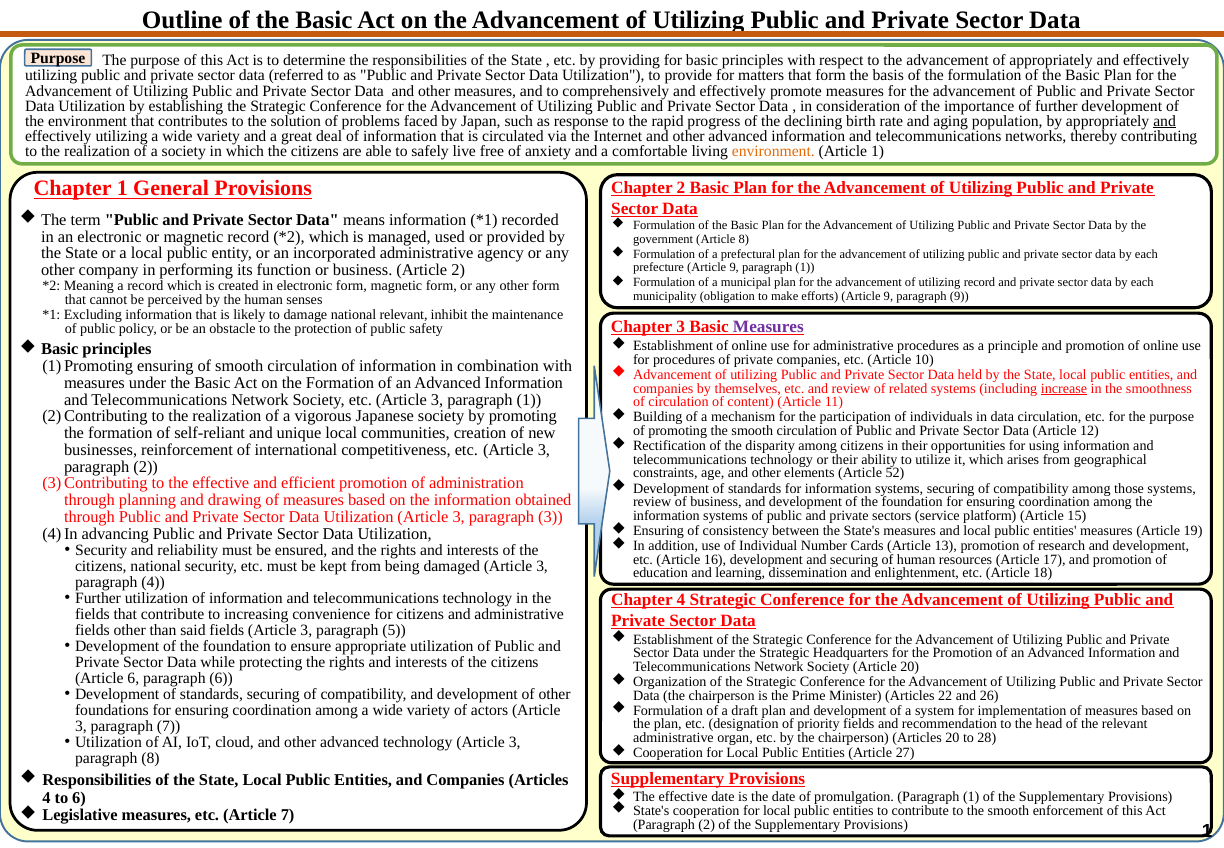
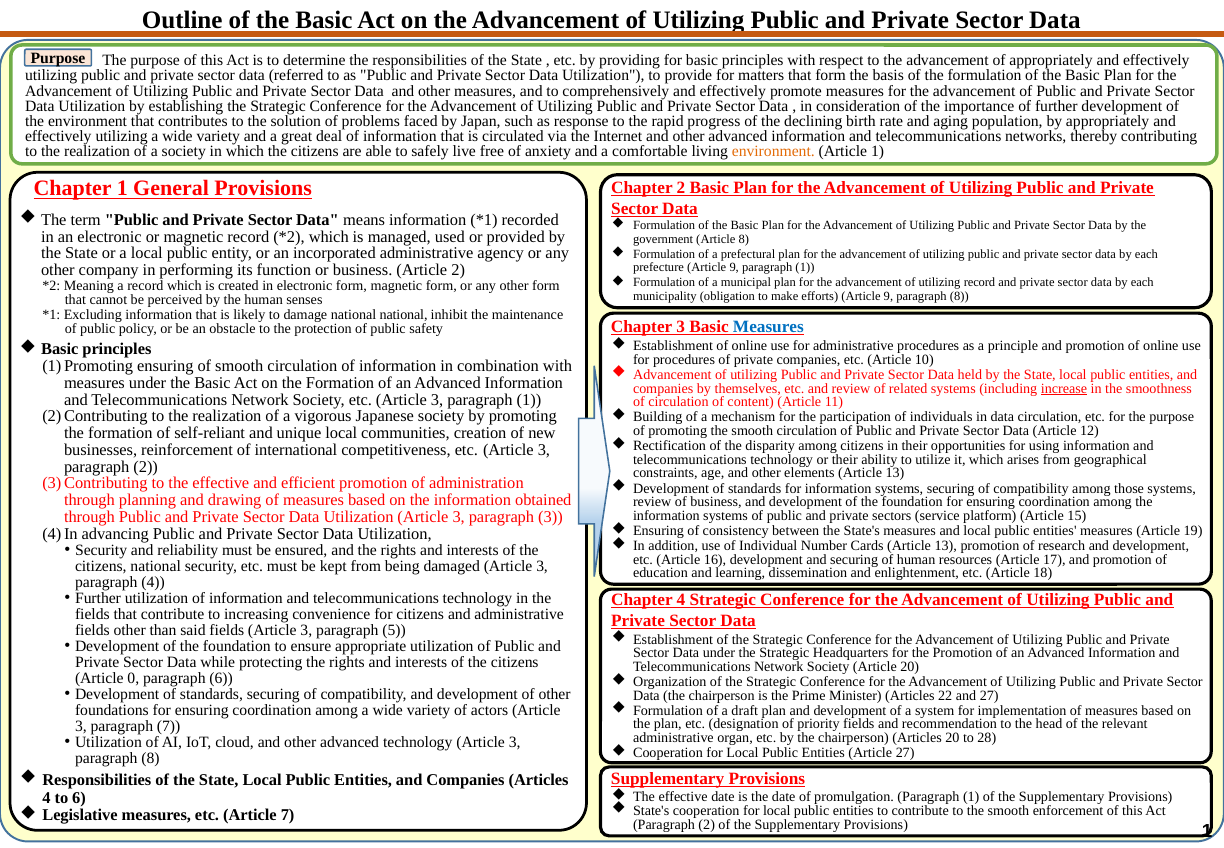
and underline: present -> none (1165, 121)
9 paragraph 9: 9 -> 8 (959, 296)
national relevant: relevant -> national (404, 315)
Measures colour: purple -> blue (768, 326)
elements Article 52: 52 -> 13 (895, 473)
Article 6: 6 -> 0 (133, 678)
and 26: 26 -> 27 (989, 695)
